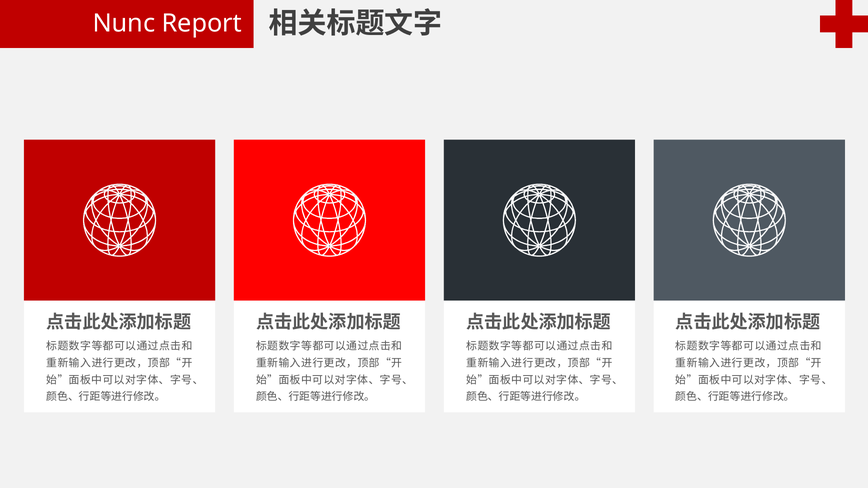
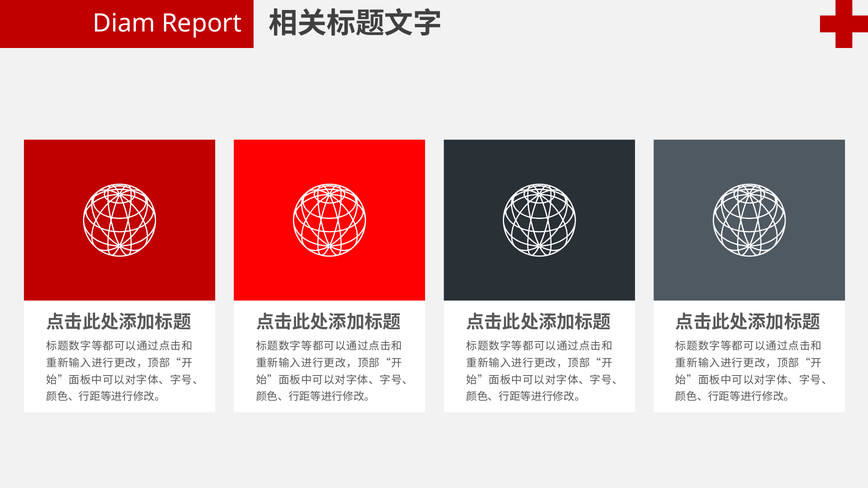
Nunc: Nunc -> Diam (124, 24)
